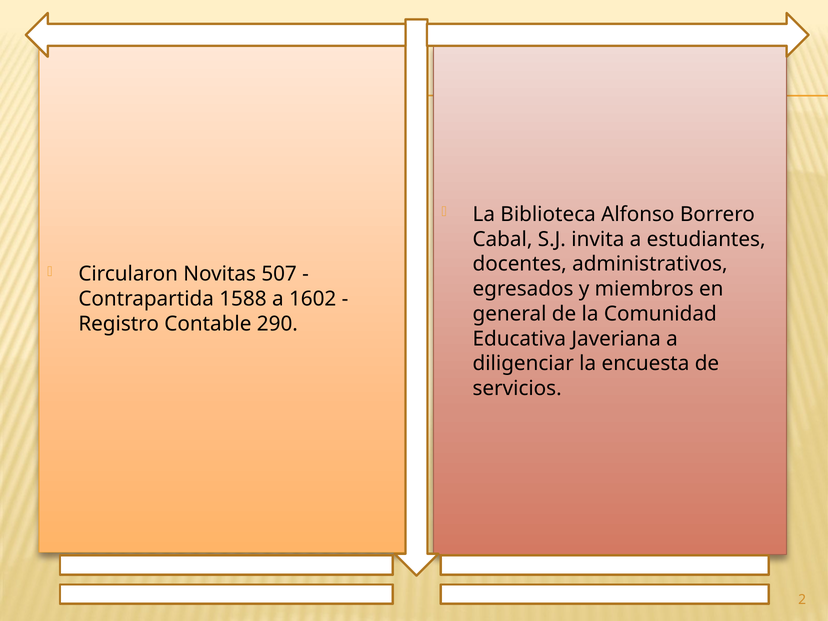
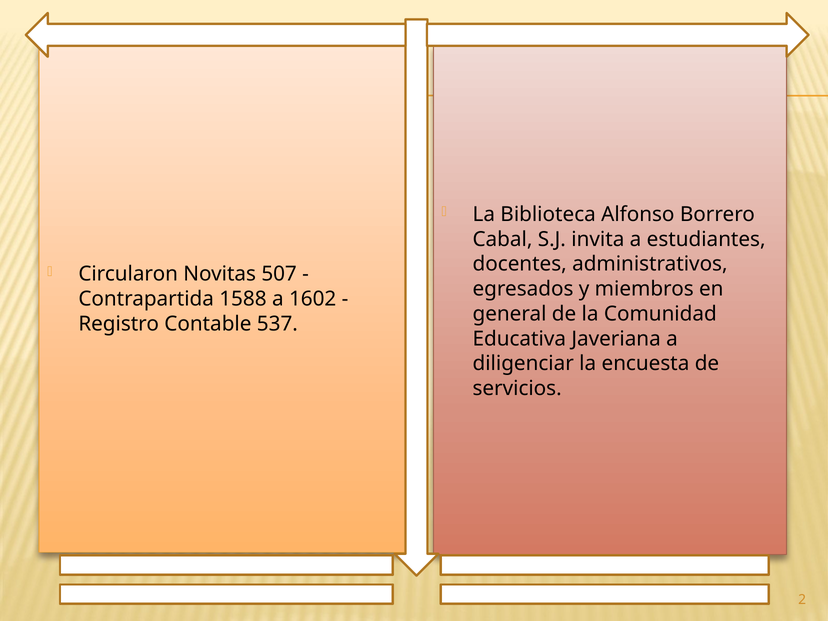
290: 290 -> 537 (277, 324)
